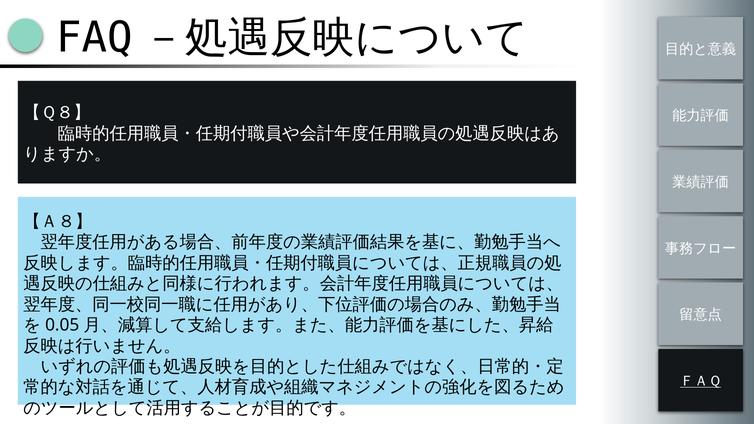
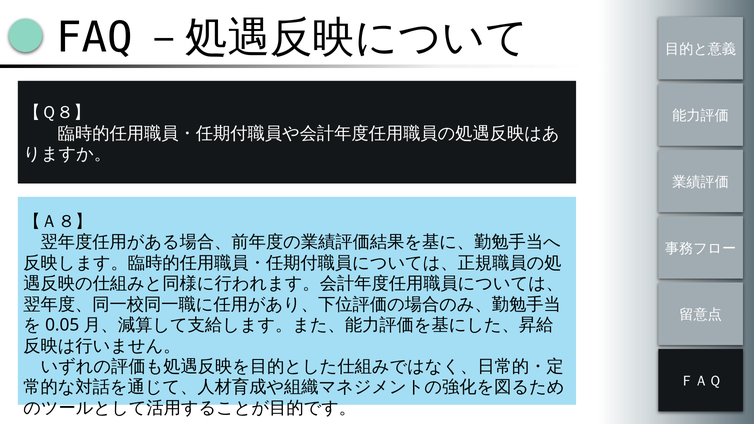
ＦＡＱ underline: present -> none (701, 381)
